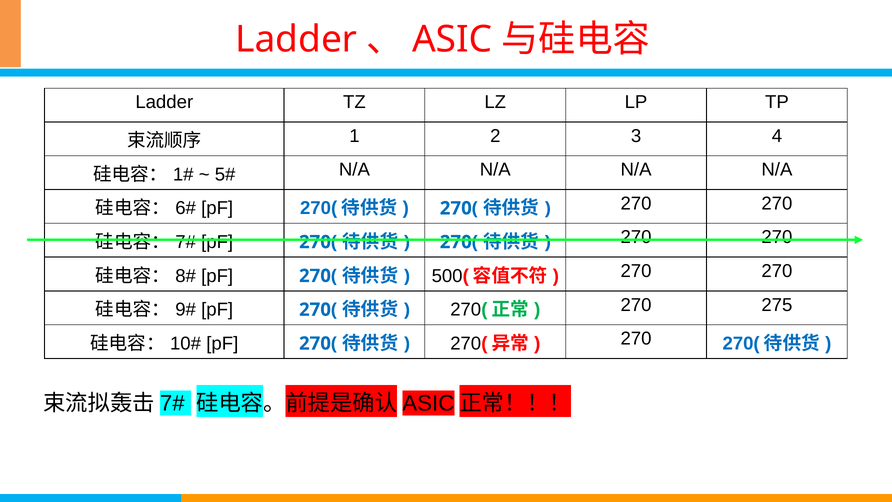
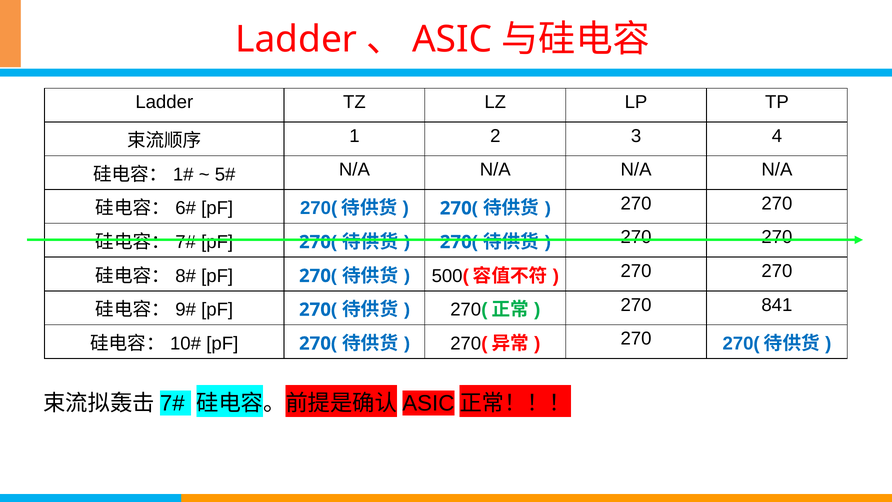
275: 275 -> 841 (777, 305)
